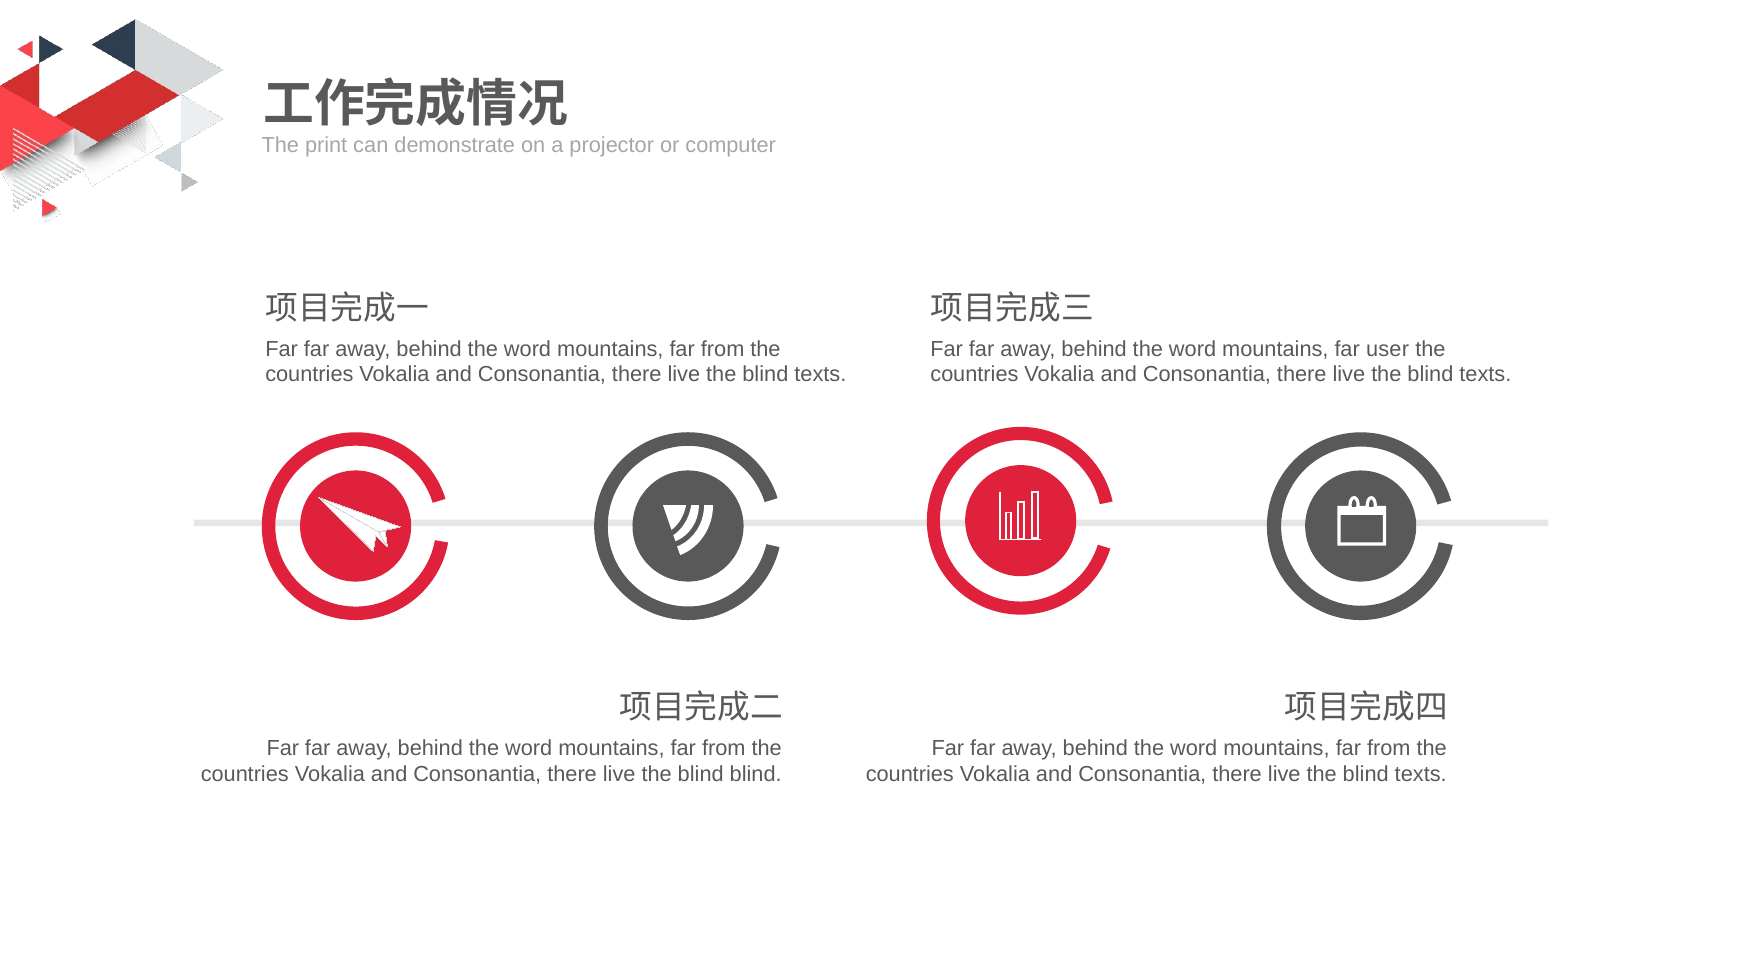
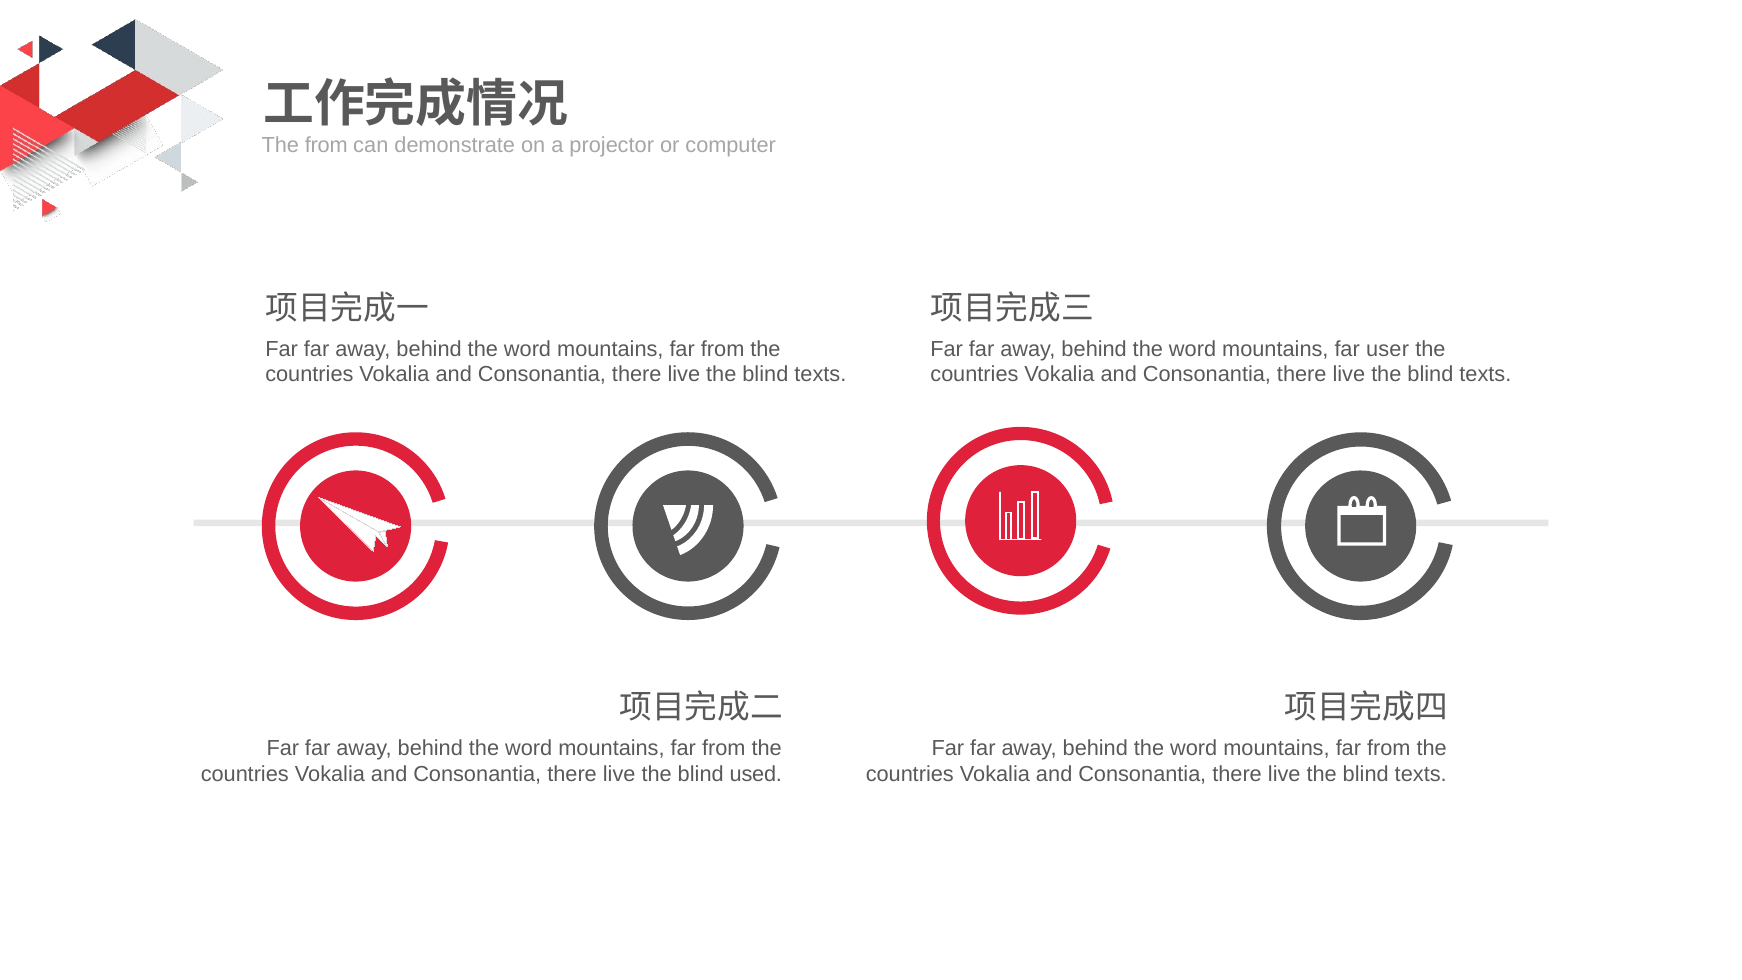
The print: print -> from (326, 146)
blind blind: blind -> used (756, 774)
